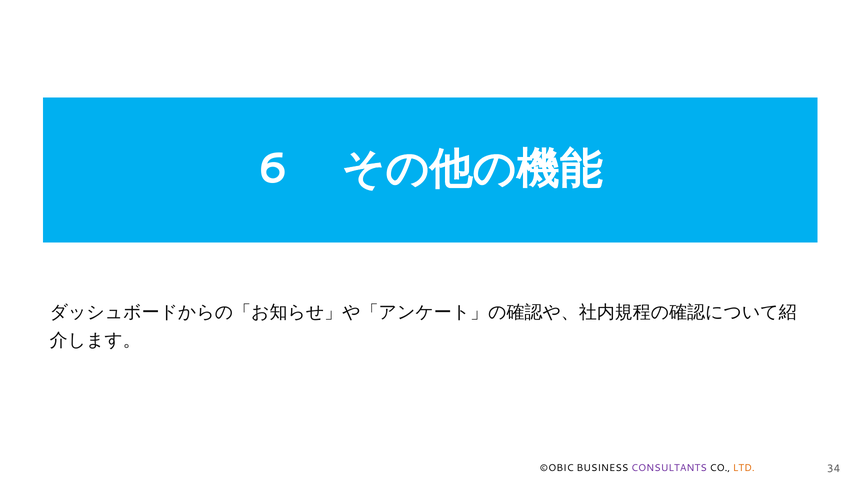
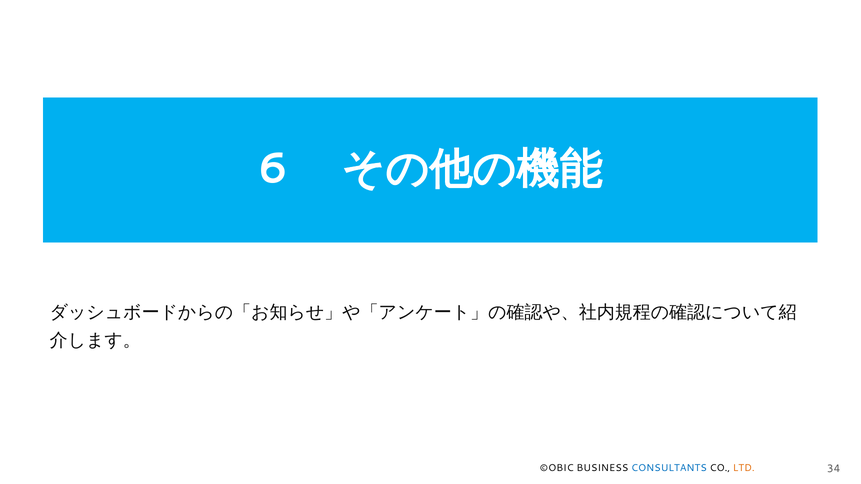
CONSULTANTS colour: purple -> blue (669, 468)
